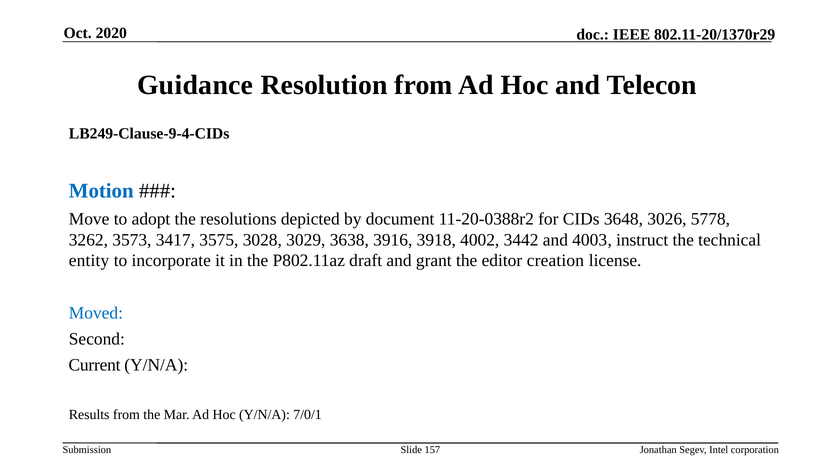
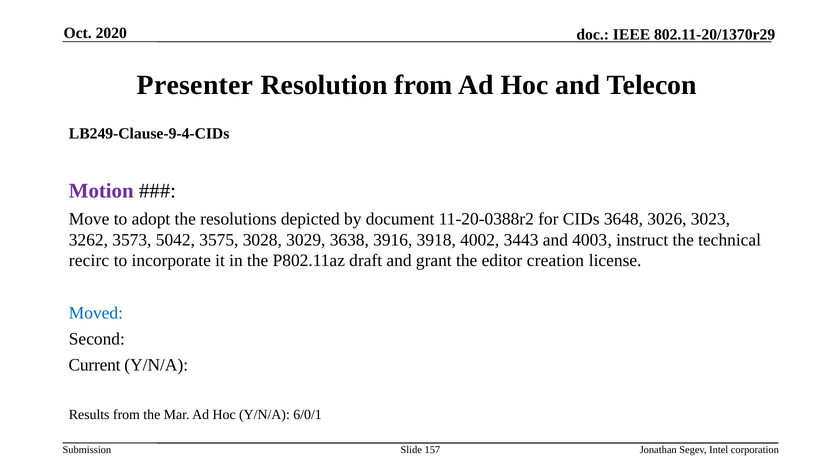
Guidance: Guidance -> Presenter (195, 85)
Motion colour: blue -> purple (101, 191)
5778: 5778 -> 3023 (710, 219)
3417: 3417 -> 5042 (175, 240)
3442: 3442 -> 3443 (521, 240)
entity: entity -> recirc (89, 261)
7/0/1: 7/0/1 -> 6/0/1 (308, 415)
